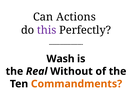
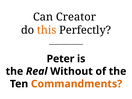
Actions: Actions -> Creator (76, 17)
this colour: purple -> orange (47, 30)
Wash: Wash -> Peter (61, 59)
